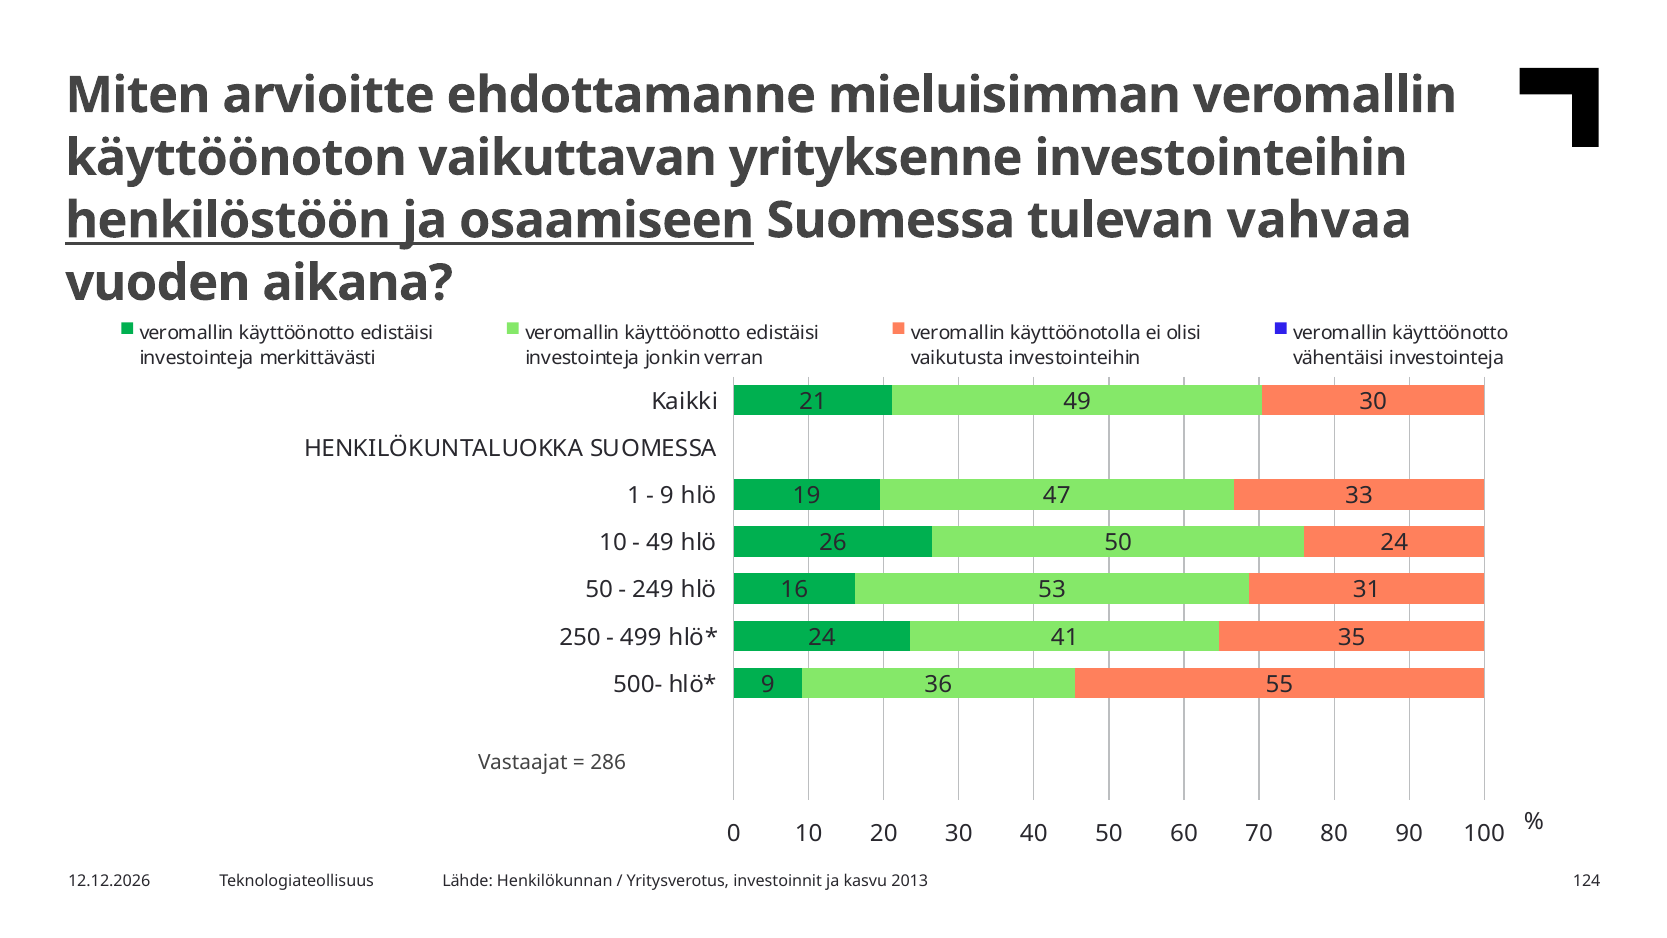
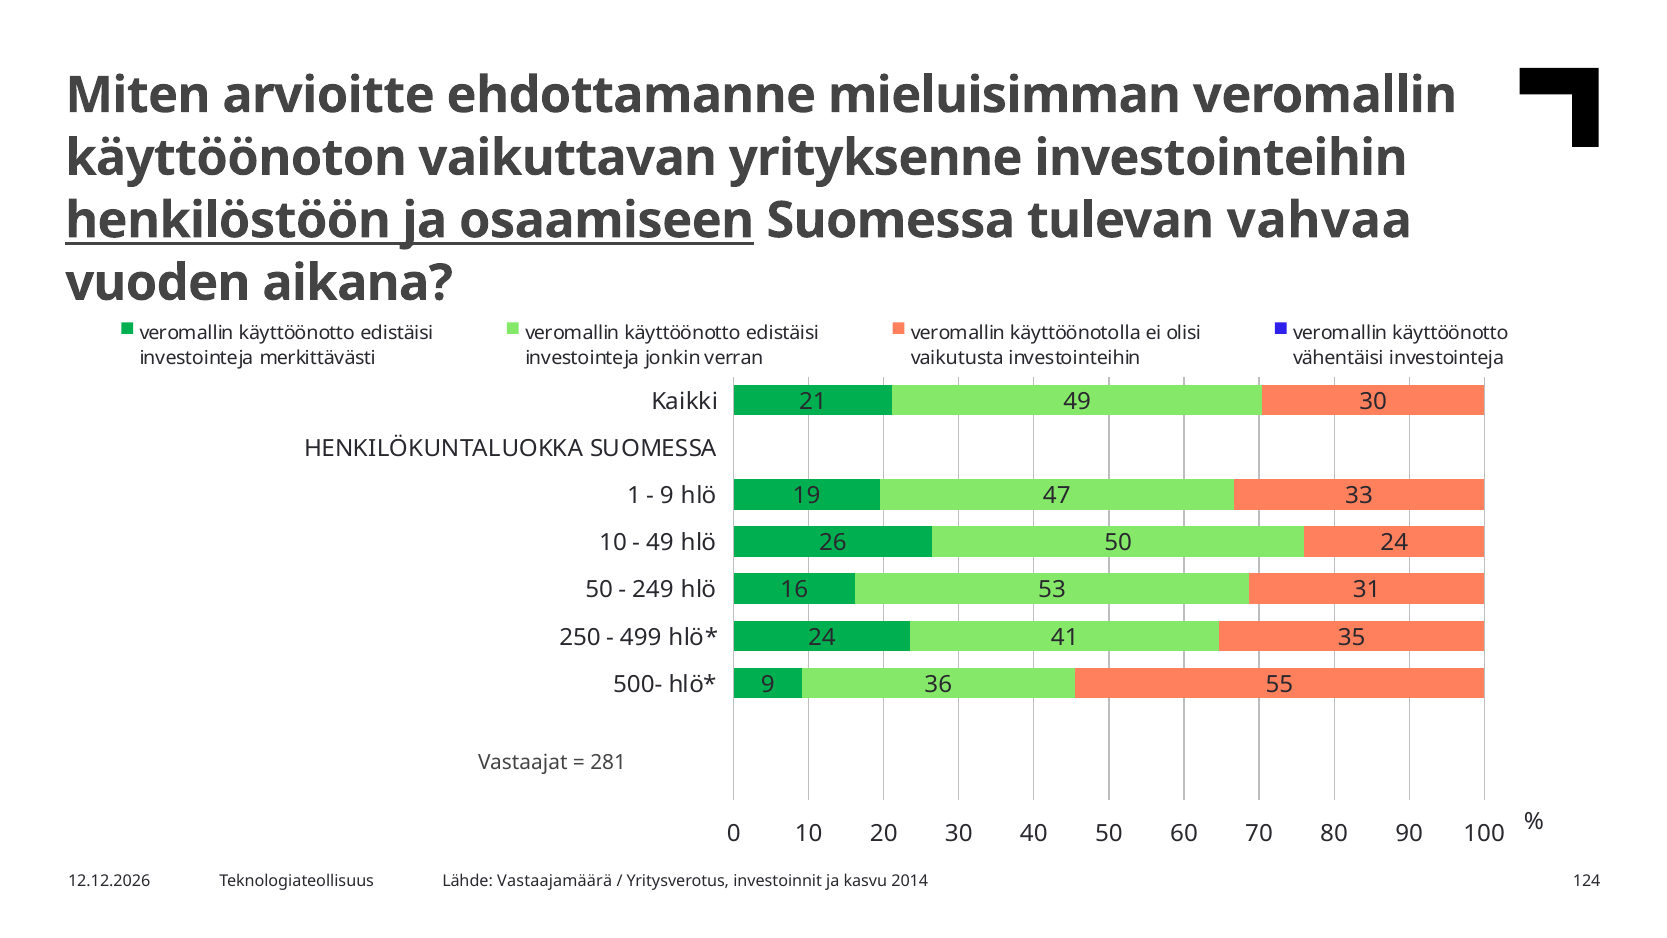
286: 286 -> 281 (608, 762)
Henkilökunnan: Henkilökunnan -> Vastaajamäärä (555, 881)
2013: 2013 -> 2014 (910, 881)
